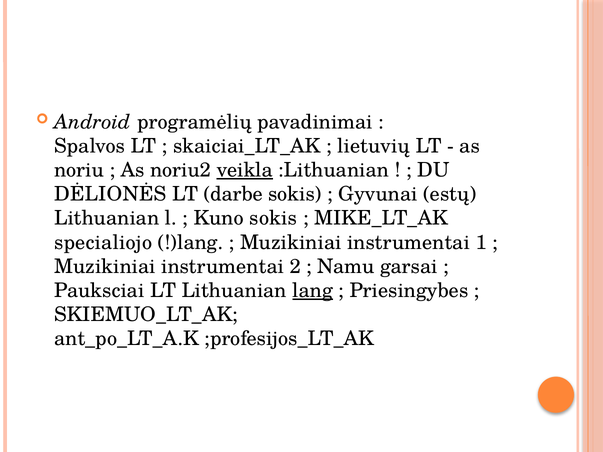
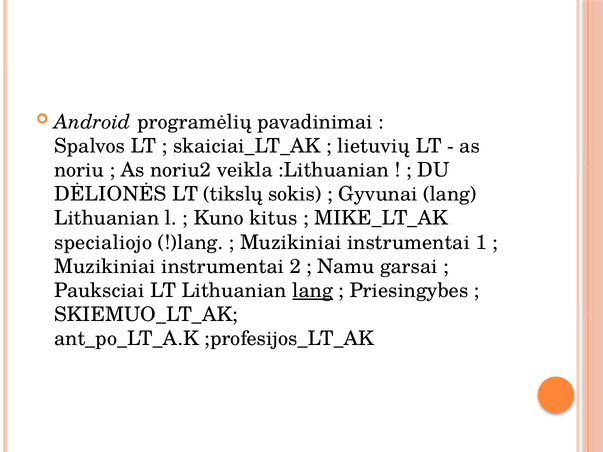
veikla underline: present -> none (245, 170)
darbe: darbe -> tikslų (233, 194)
Gyvunai estų: estų -> lang (450, 194)
Kuno sokis: sokis -> kitus (273, 218)
